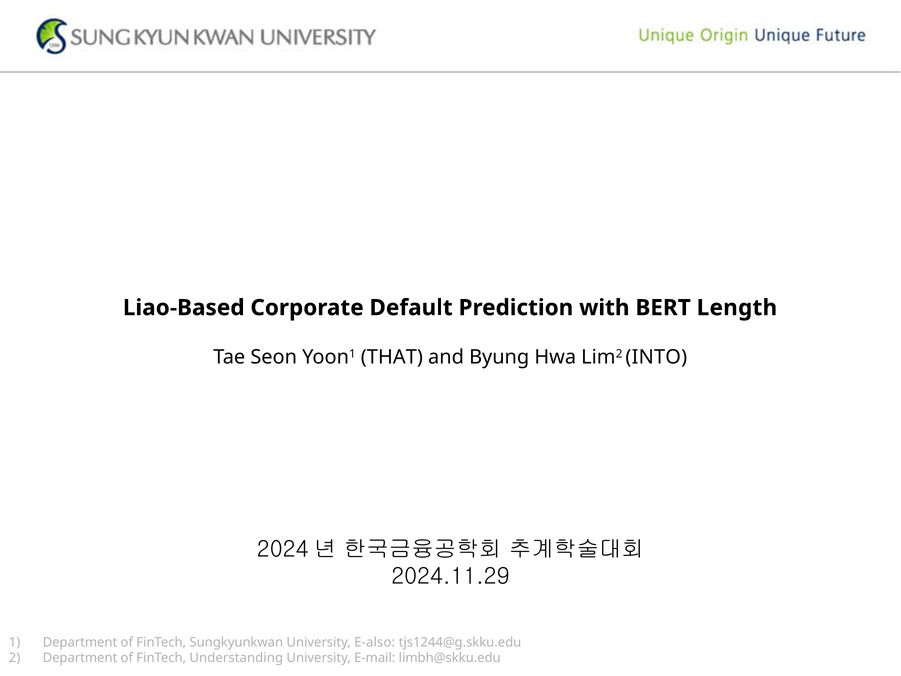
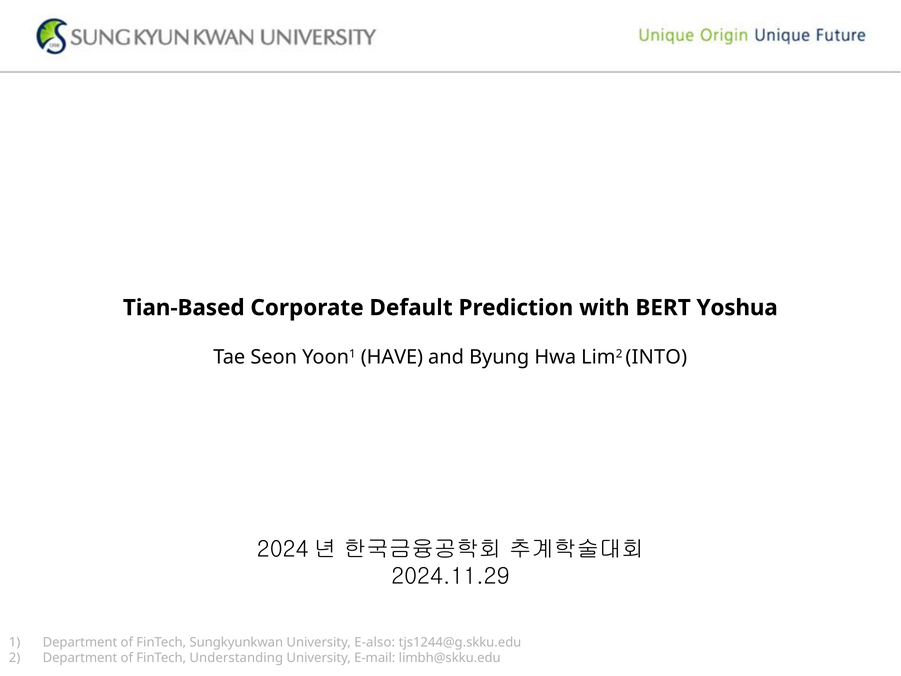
Liao-Based: Liao-Based -> Tian-Based (184, 308)
Length: Length -> Yoshua (737, 308)
THAT: THAT -> HAVE (392, 357)
